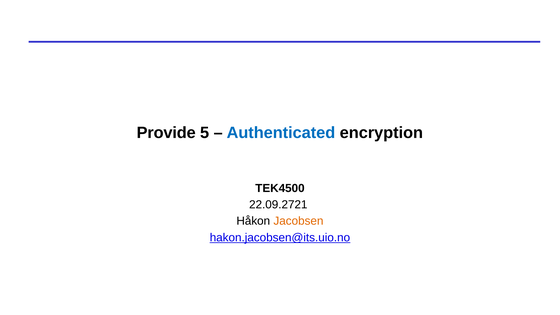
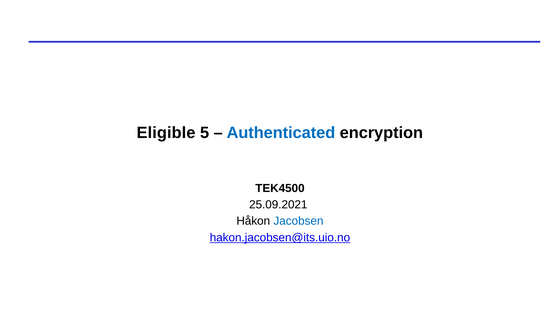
Provide: Provide -> Eligible (166, 133)
22.09.2721: 22.09.2721 -> 25.09.2021 (278, 205)
Jacobsen colour: orange -> blue (298, 221)
